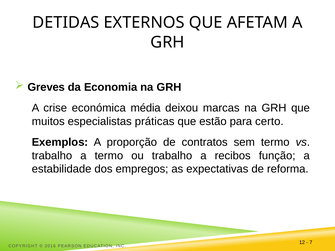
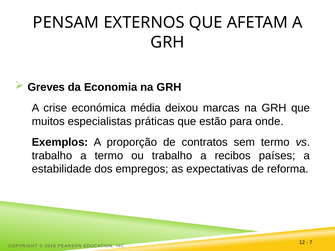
DETIDAS: DETIDAS -> PENSAM (66, 23)
certo: certo -> onde (269, 122)
função: função -> países (277, 156)
